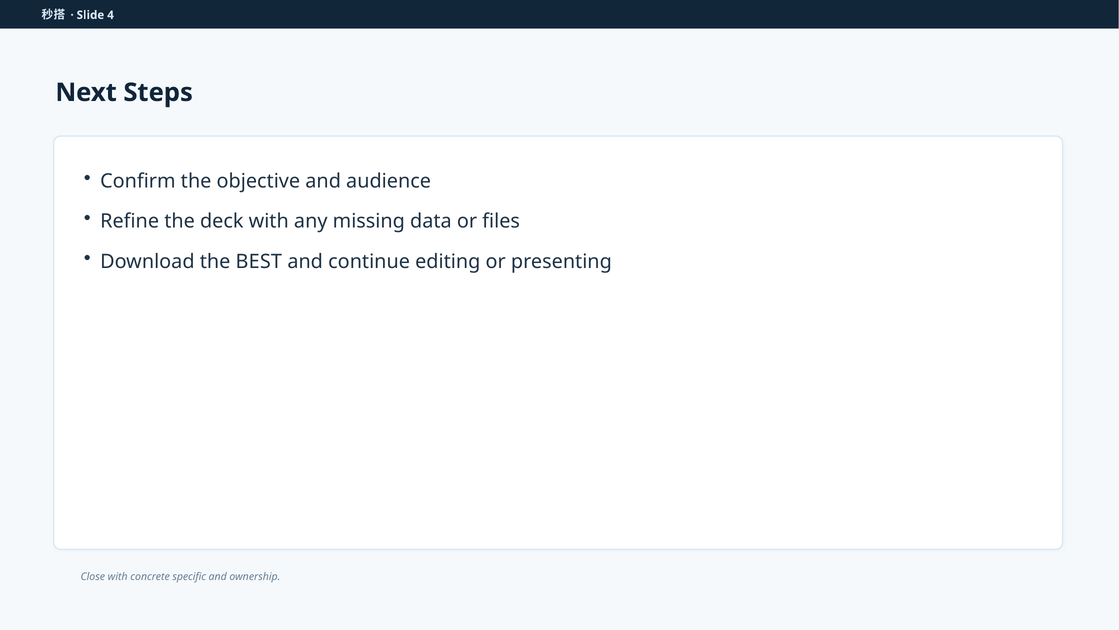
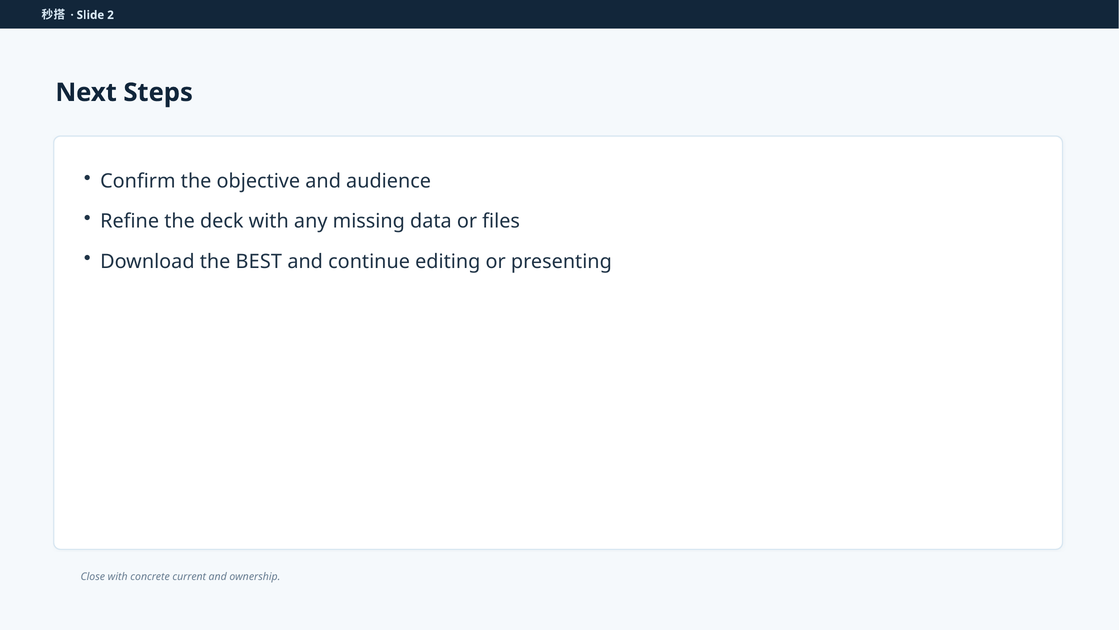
4: 4 -> 2 (111, 15)
specific: specific -> current (189, 576)
